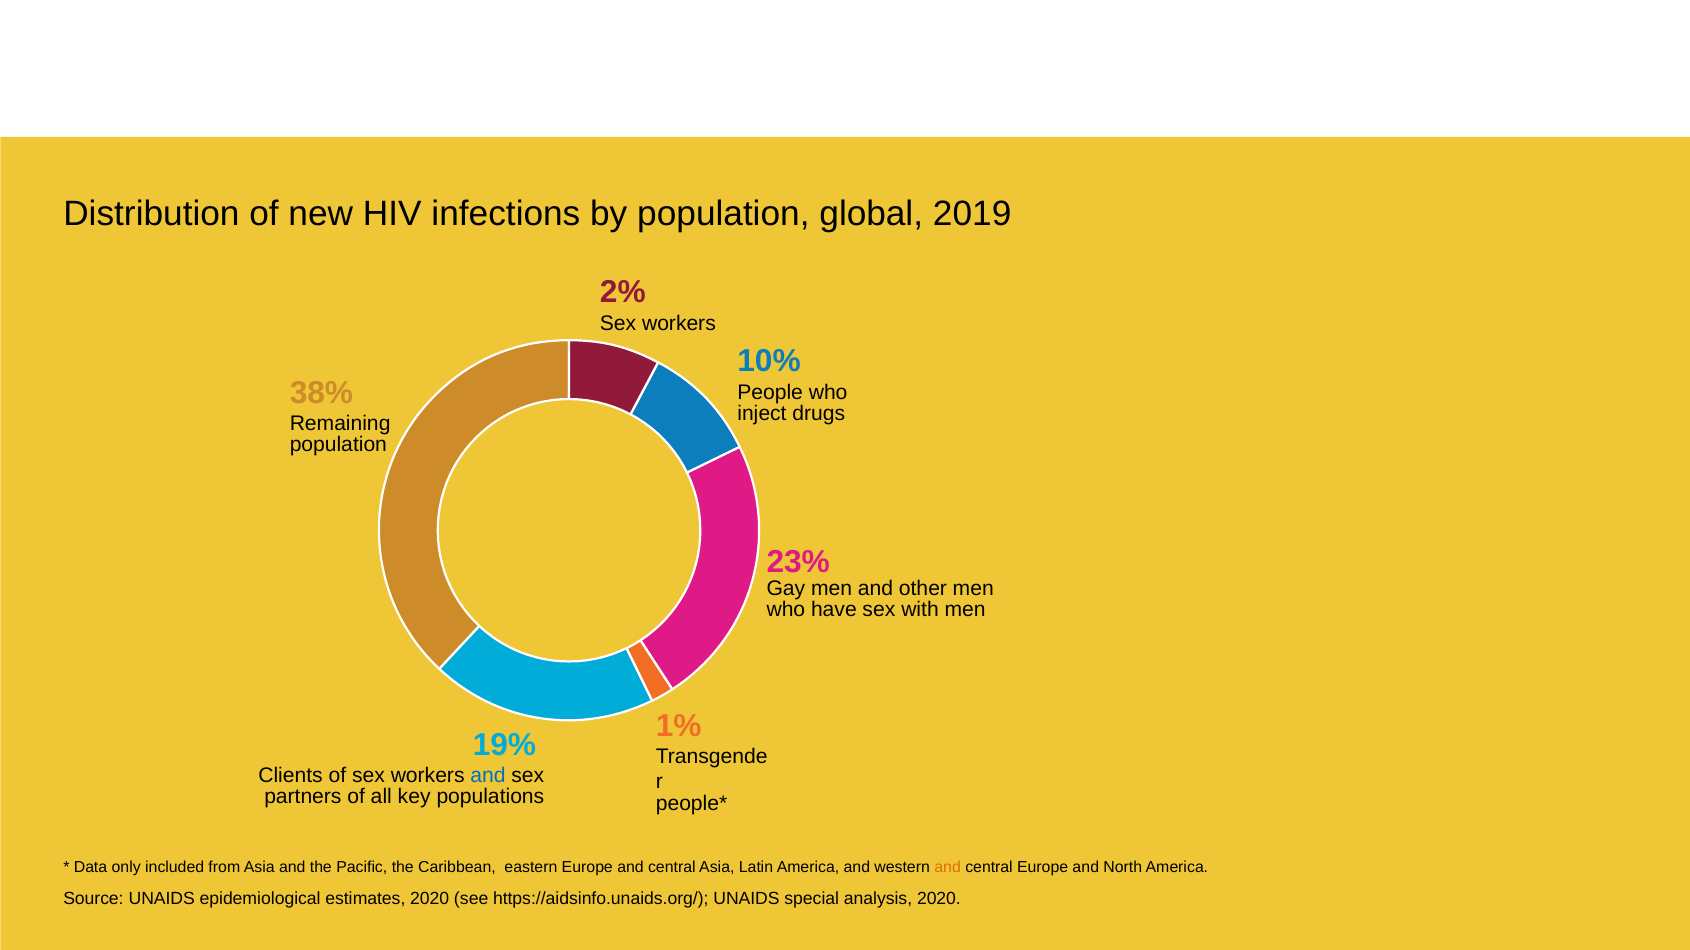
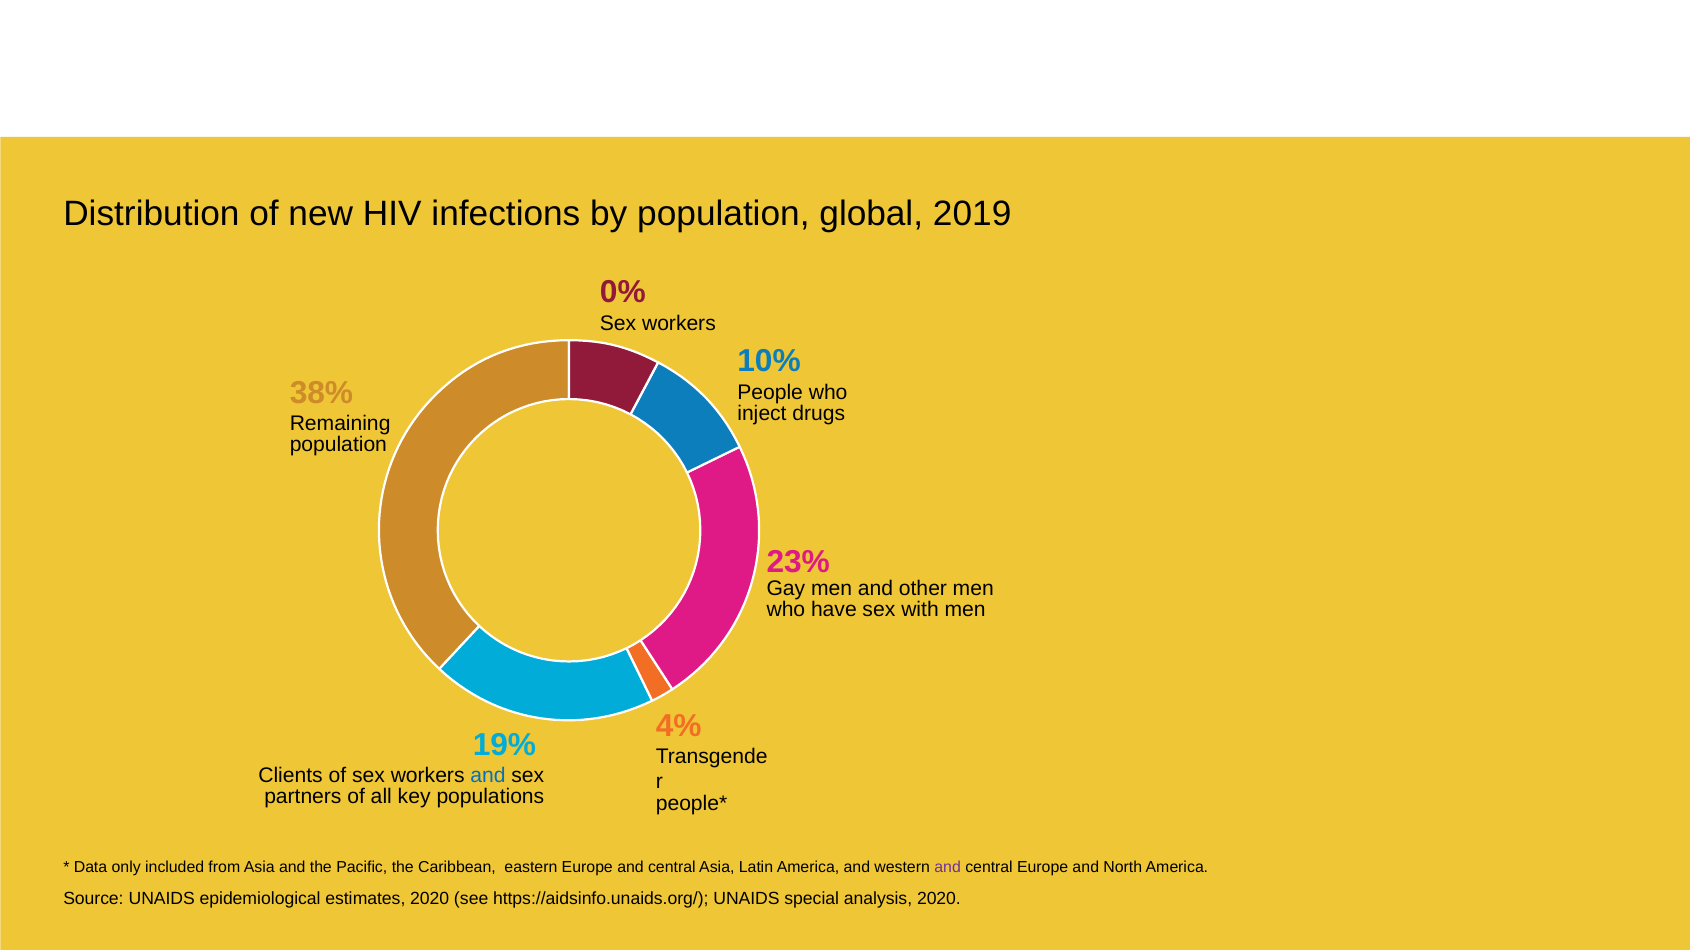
2%: 2% -> 0% (623, 292)
1%: 1% -> 4% (679, 726)
and colour: orange -> purple (948, 868)
